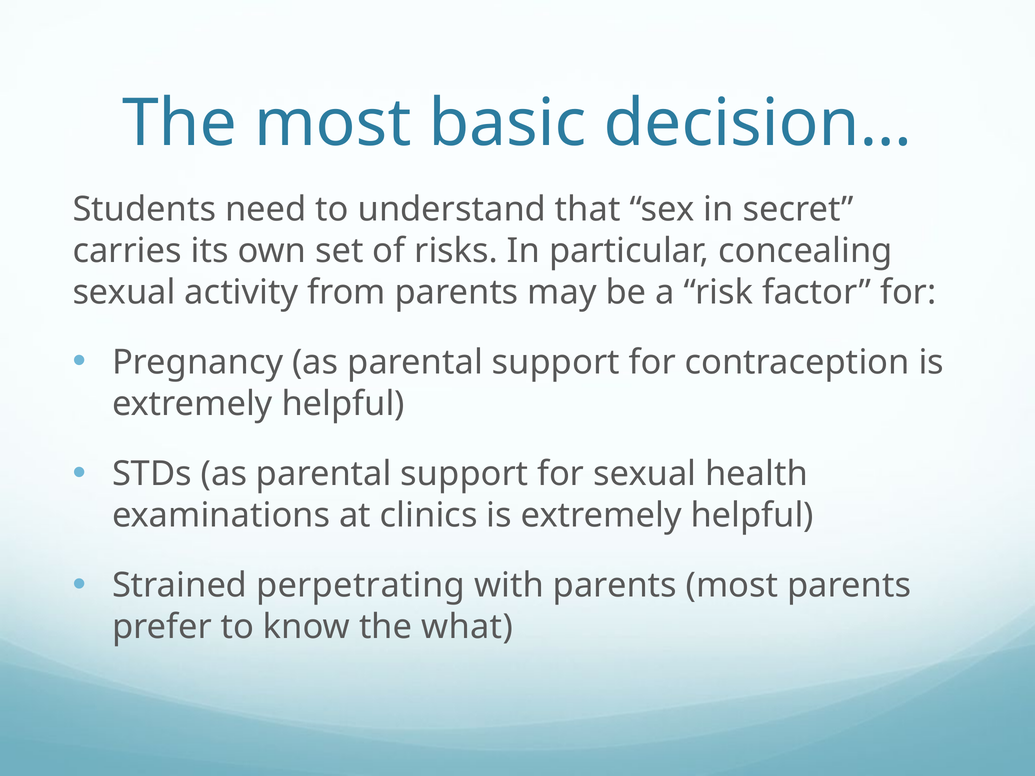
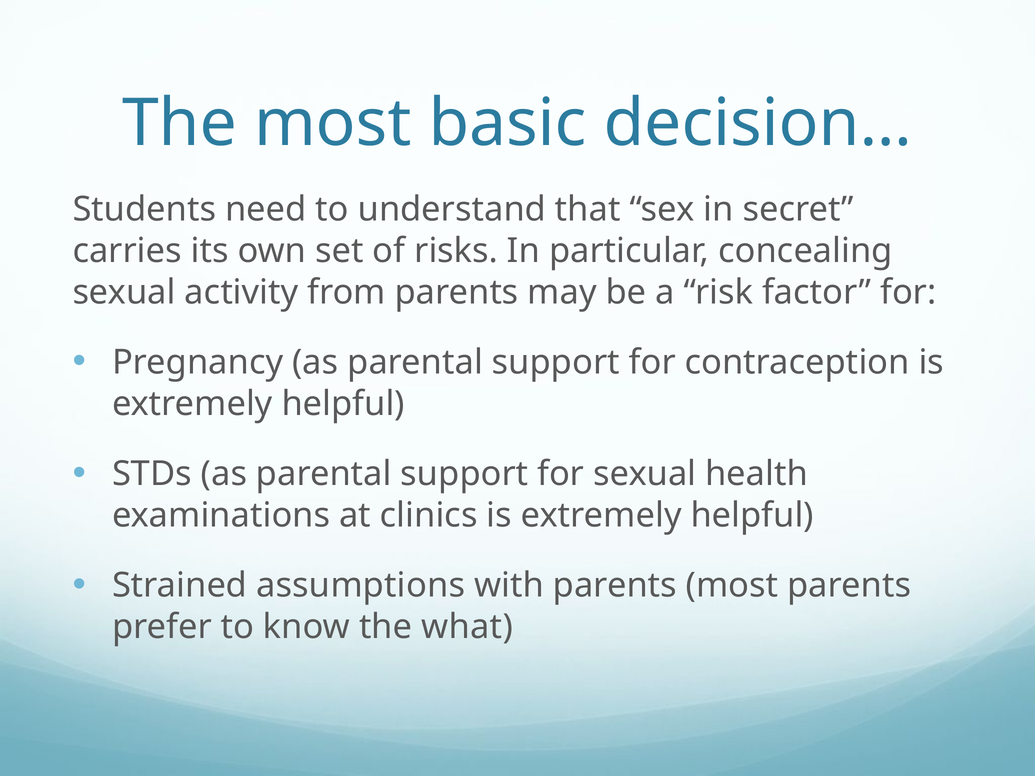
perpetrating: perpetrating -> assumptions (361, 586)
